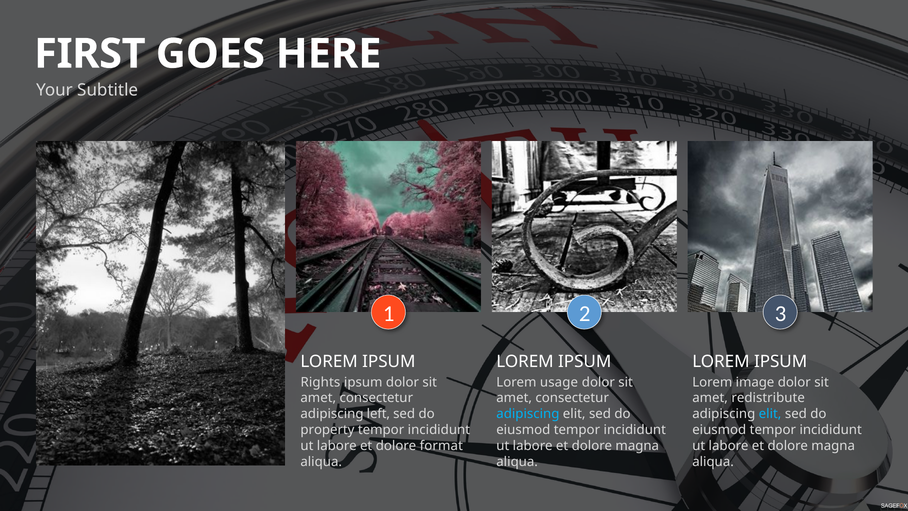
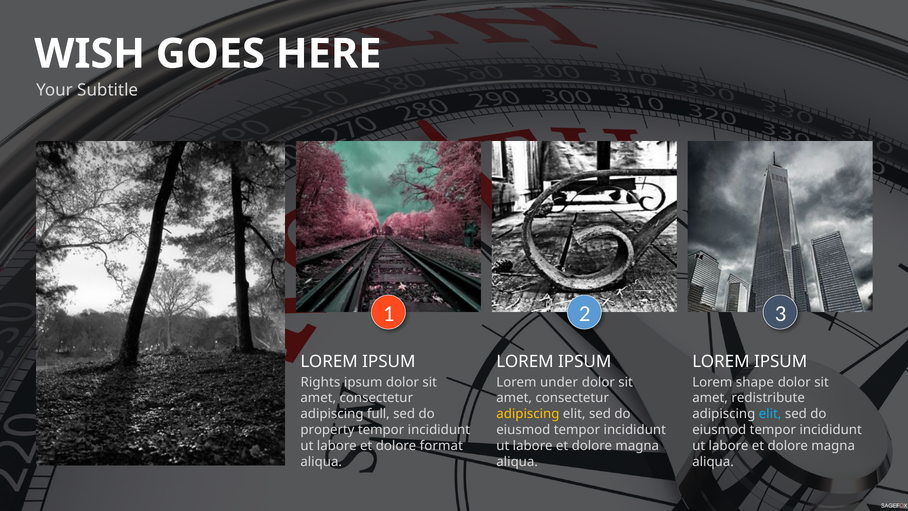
FIRST: FIRST -> WISH (90, 54)
usage: usage -> under (559, 382)
image: image -> shape (755, 382)
left: left -> full (378, 414)
adipiscing colour: light blue -> yellow (528, 414)
